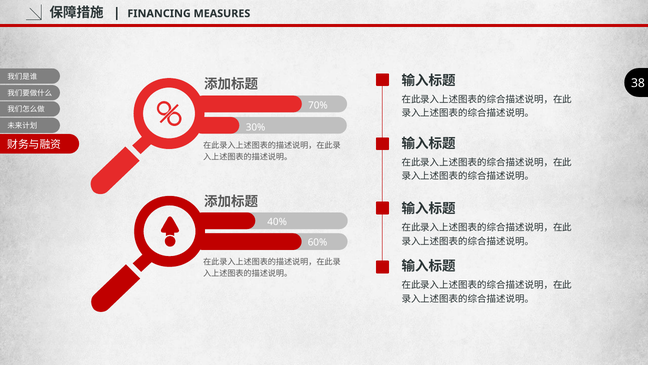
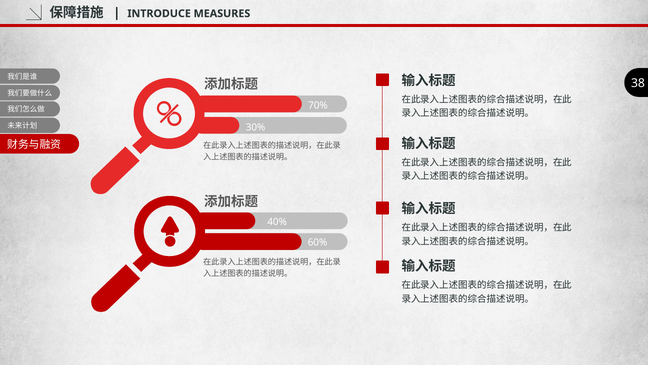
FINANCING: FINANCING -> INTRODUCE (159, 14)
